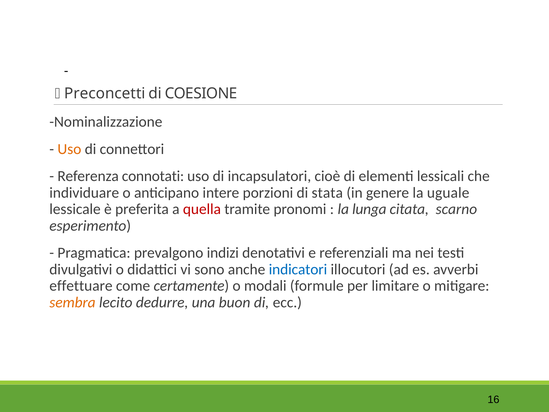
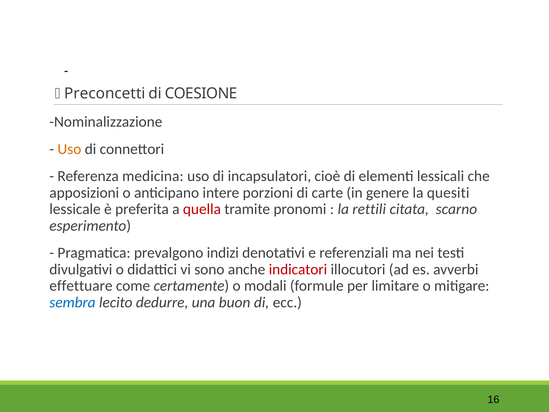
connotati: connotati -> medicina (153, 176)
individuare: individuare -> apposizioni (84, 193)
stata: stata -> carte (327, 193)
uguale: uguale -> quesiti (448, 193)
lunga: lunga -> rettili (369, 209)
indicatori colour: blue -> red (298, 269)
sembra colour: orange -> blue (72, 302)
